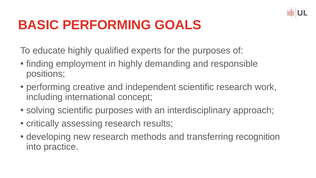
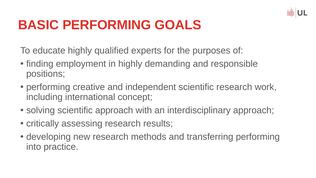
scientific purposes: purposes -> approach (114, 110)
transferring recognition: recognition -> performing (258, 137)
